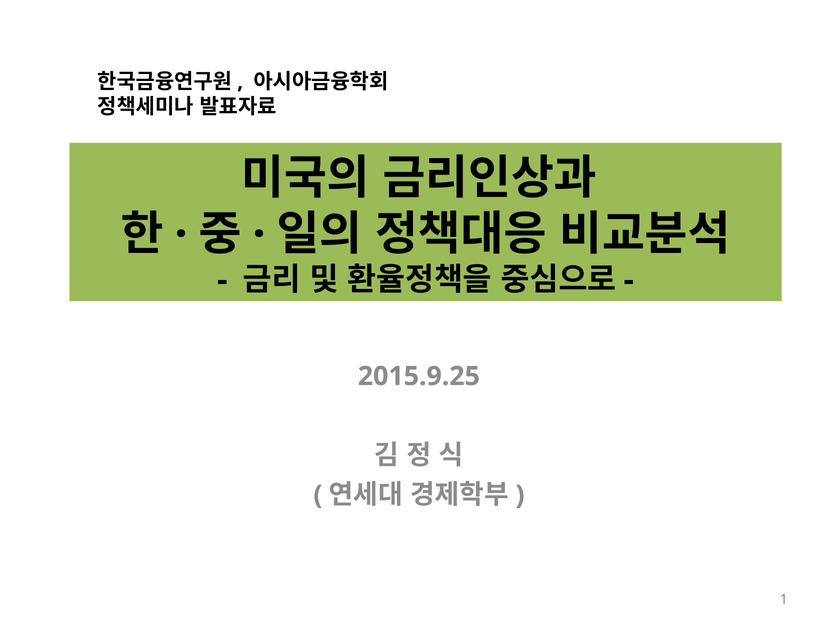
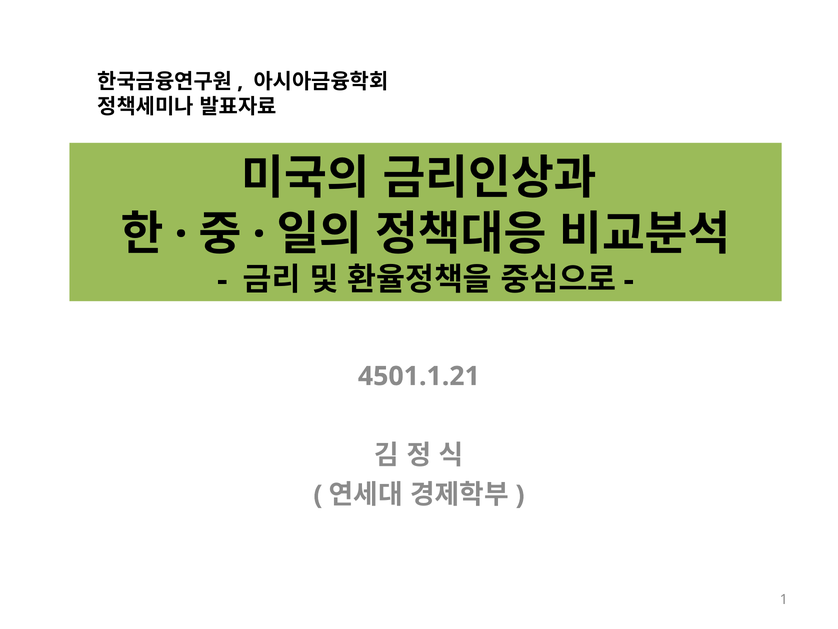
2015.9.25: 2015.9.25 -> 4501.1.21 (419, 376)
